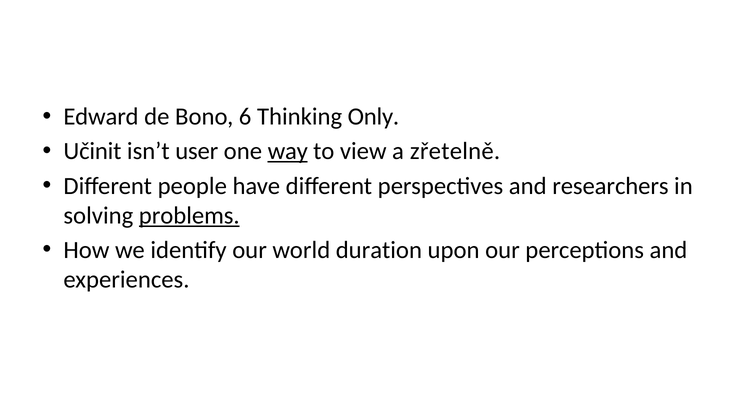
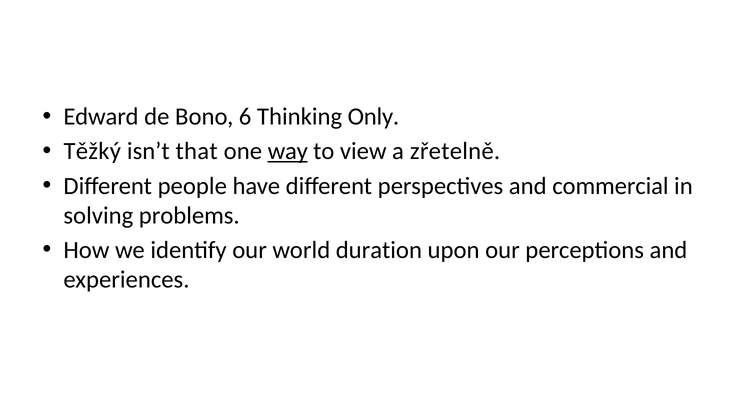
Učinit: Učinit -> Těžký (92, 151)
user: user -> that (197, 151)
researchers: researchers -> commercial (610, 186)
problems underline: present -> none (189, 215)
